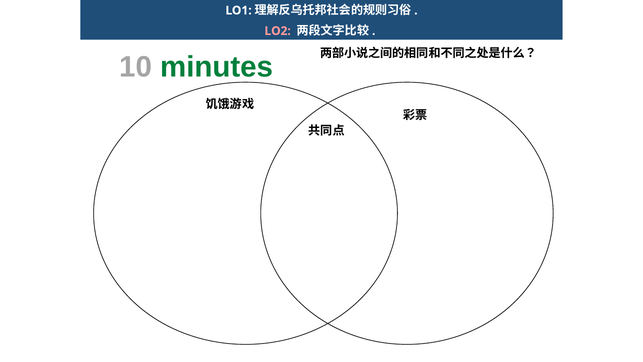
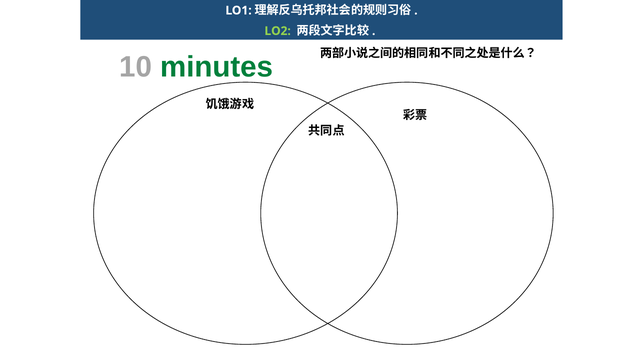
LO2 colour: pink -> light green (278, 31)
